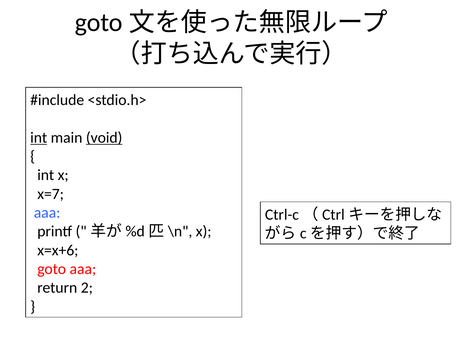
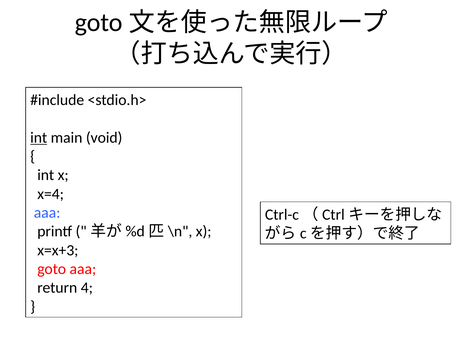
void underline: present -> none (104, 138)
x=7: x=7 -> x=4 (51, 194)
x=x+6: x=x+6 -> x=x+3 (58, 250)
2: 2 -> 4 (87, 288)
